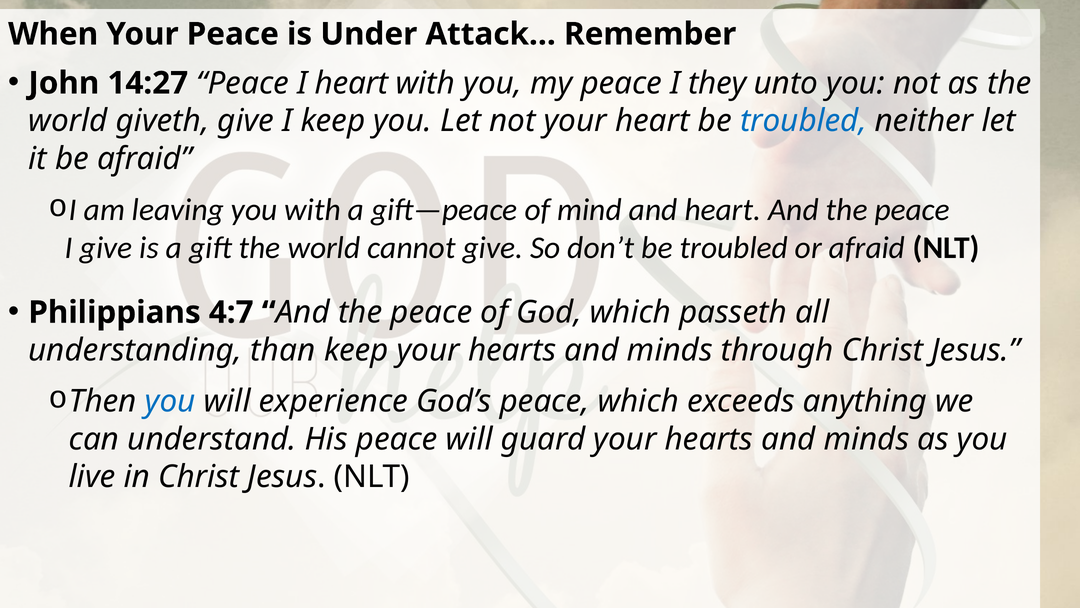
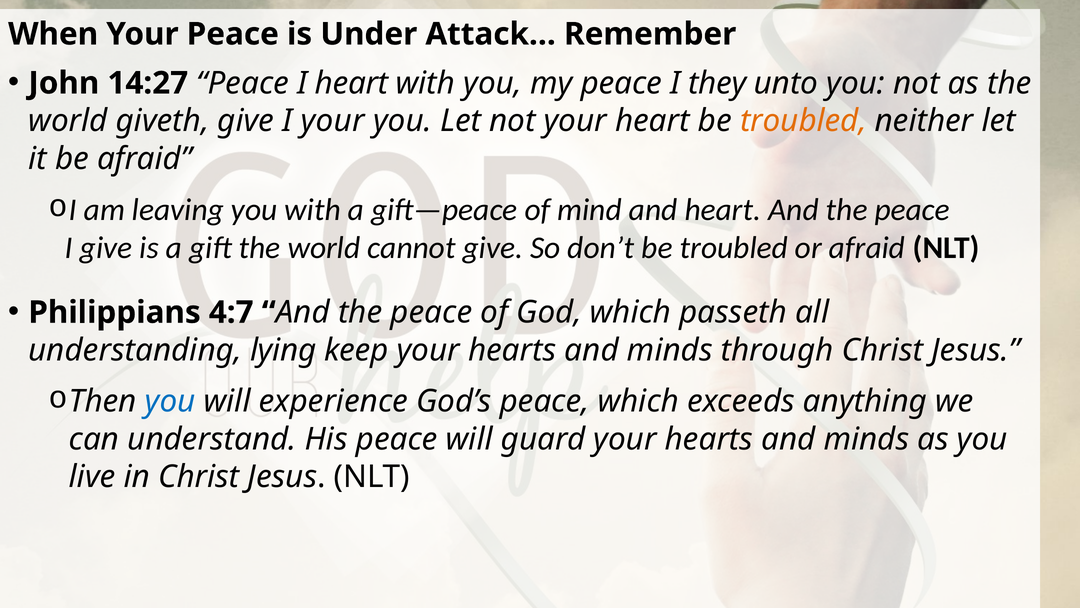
I keep: keep -> your (333, 121)
troubled colour: blue -> orange (803, 121)
than: than -> lying (283, 350)
